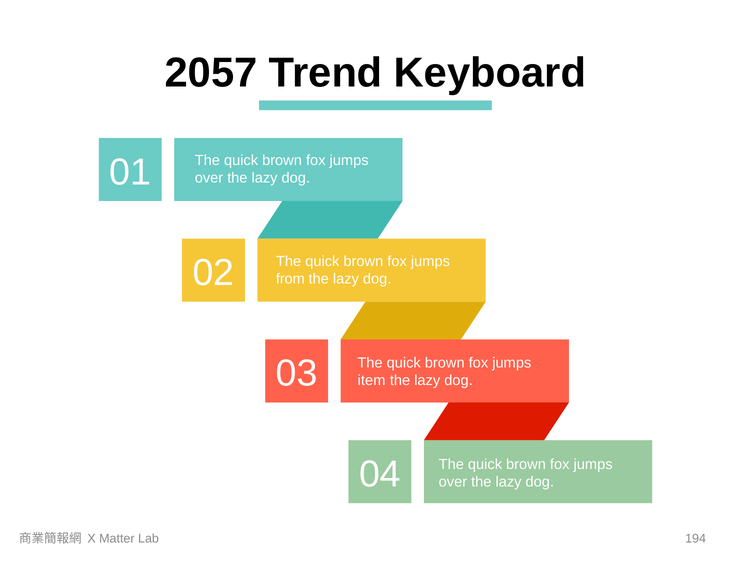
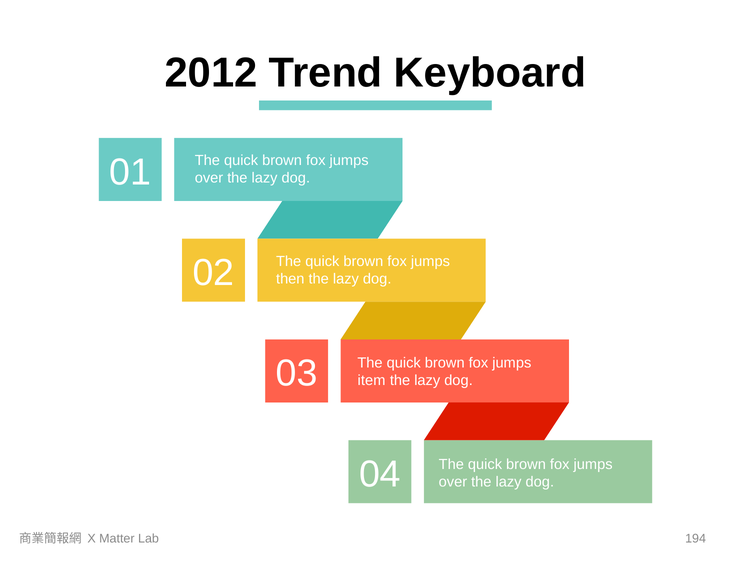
2057: 2057 -> 2012 (211, 73)
from: from -> then (290, 279)
